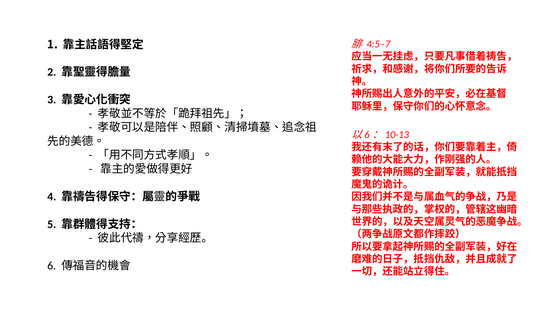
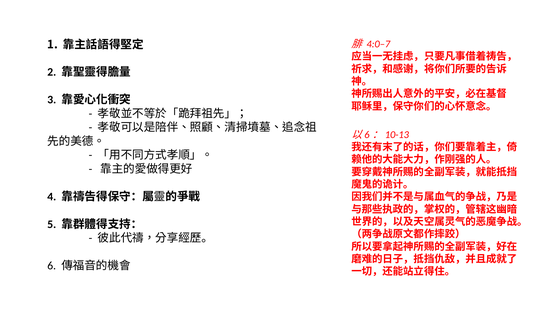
4:5–7: 4:5–7 -> 4:0–7 (378, 44)
